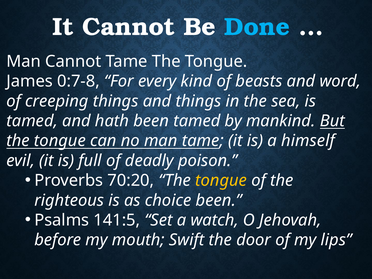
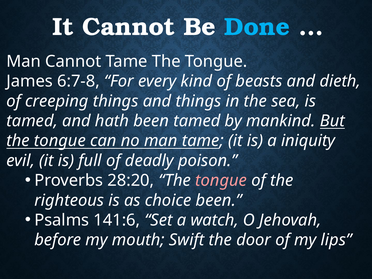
0:7-8: 0:7-8 -> 6:7-8 (78, 81)
word: word -> dieth (340, 81)
himself: himself -> iniquity (308, 141)
70:20: 70:20 -> 28:20 (131, 180)
tongue colour: yellow -> pink (221, 180)
141:5: 141:5 -> 141:6 (117, 220)
